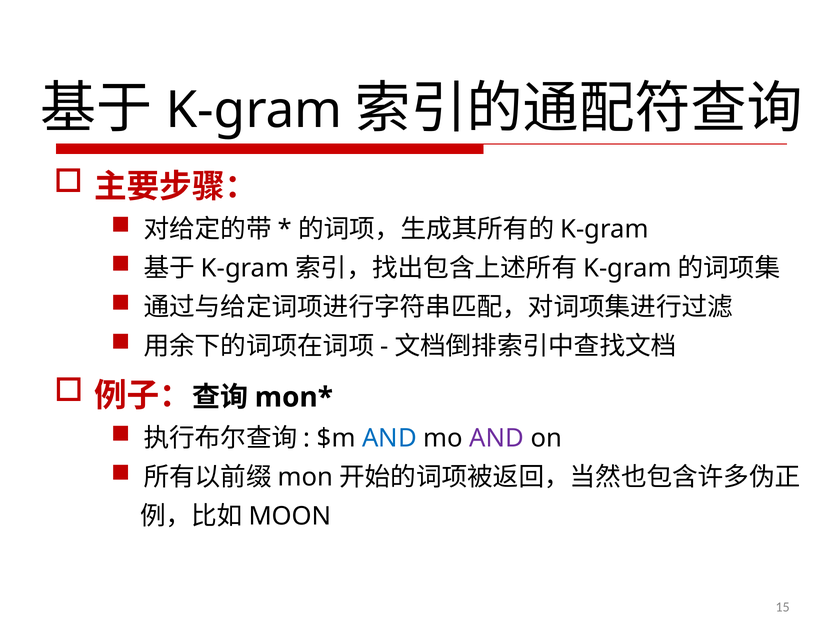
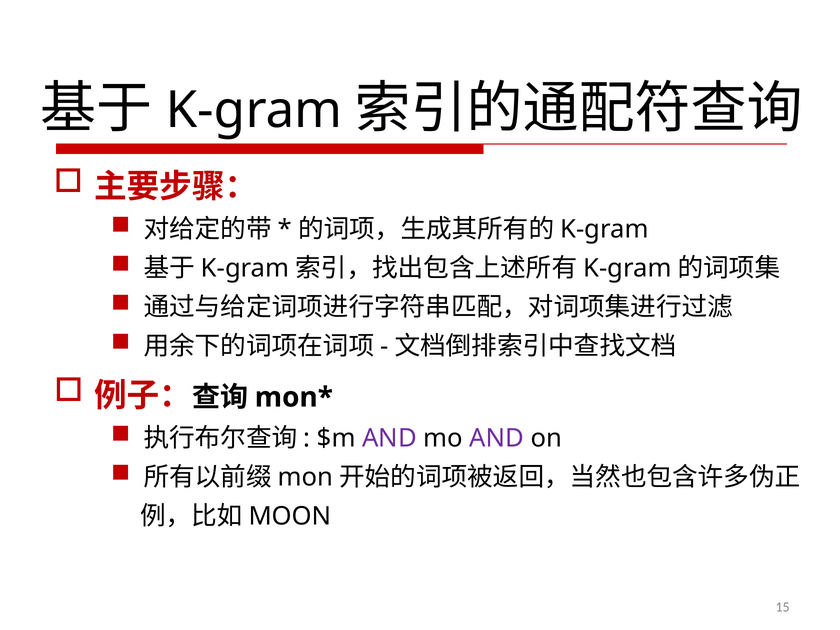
AND colour: blue -> purple (389, 438)
